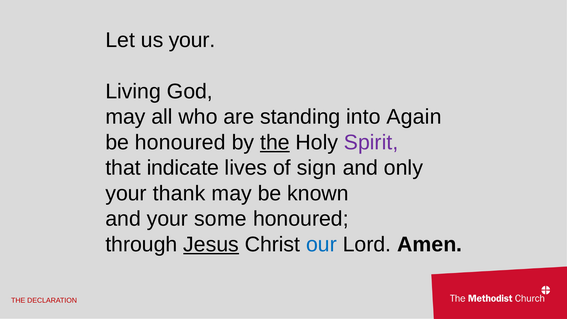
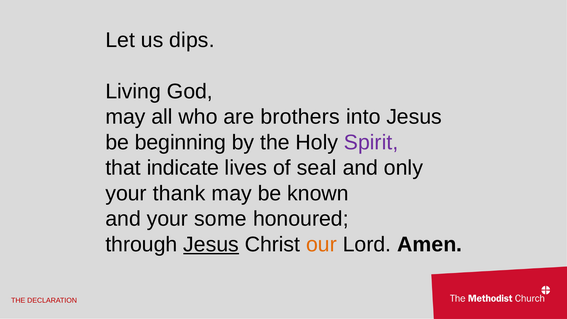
us your: your -> dips (192, 40)
standing: standing -> brothers (300, 117)
into Again: Again -> Jesus (414, 117)
be honoured: honoured -> beginning (180, 142)
the underline: present -> none (275, 142)
sign: sign -> seal (317, 168)
our colour: blue -> orange (321, 244)
